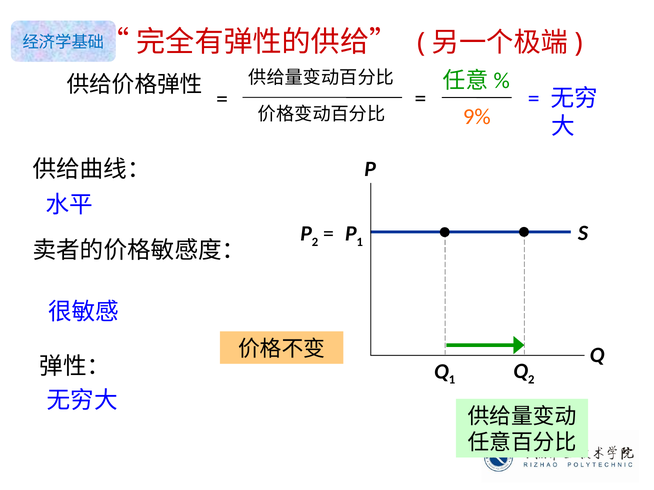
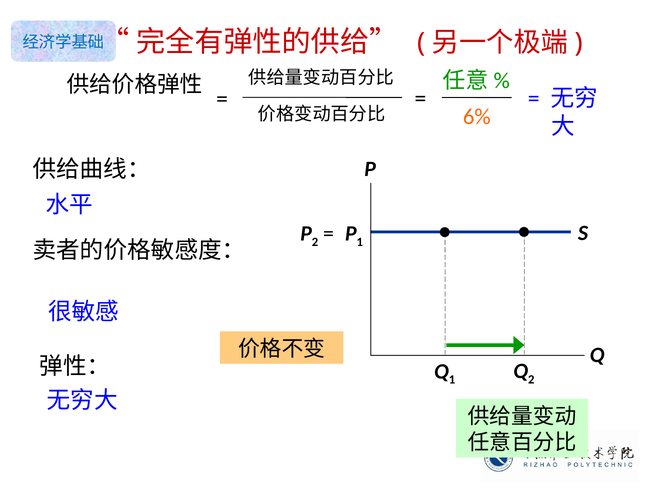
9%: 9% -> 6% (477, 117)
